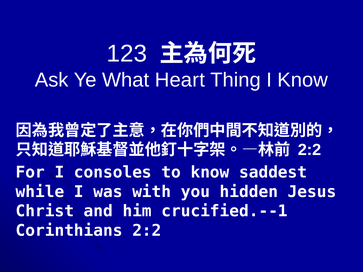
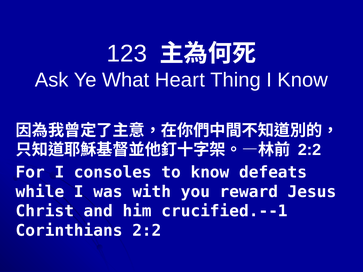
saddest: saddest -> defeats (273, 173)
hidden: hidden -> reward (249, 192)
